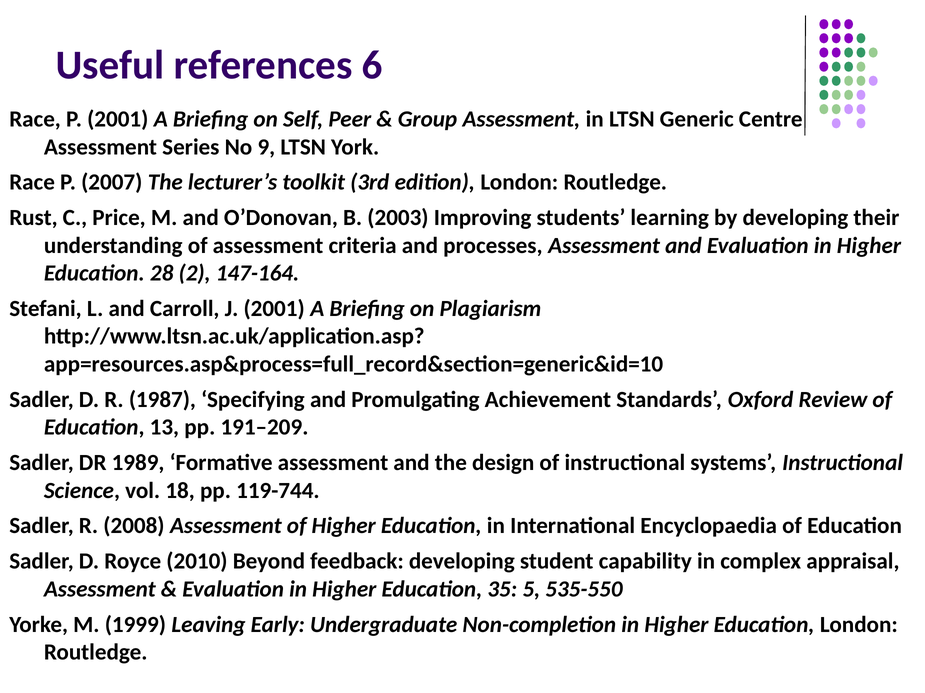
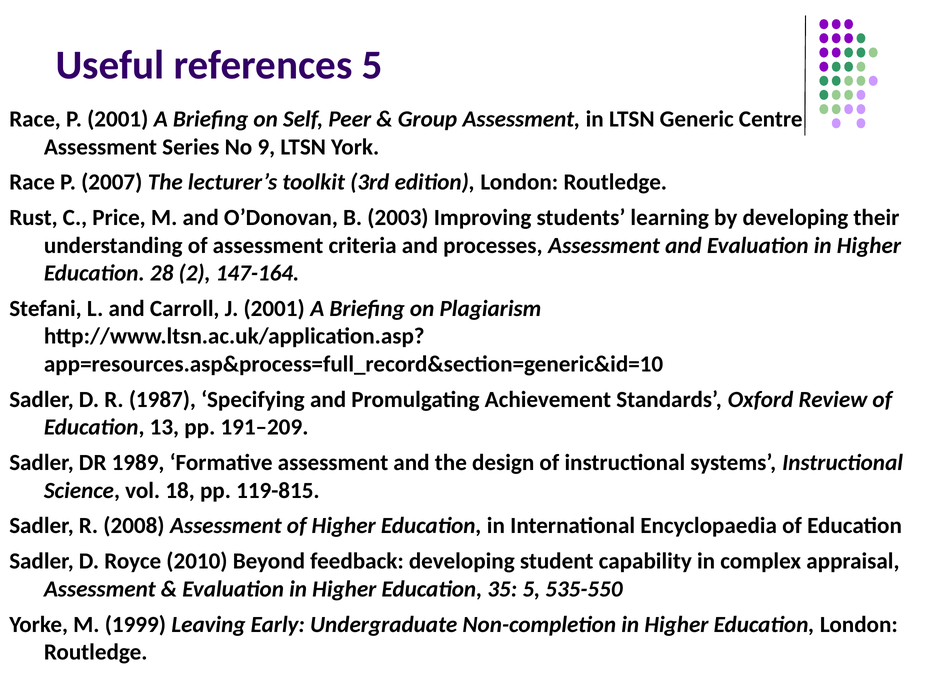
references 6: 6 -> 5 (372, 65)
119-744: 119-744 -> 119-815 (278, 491)
